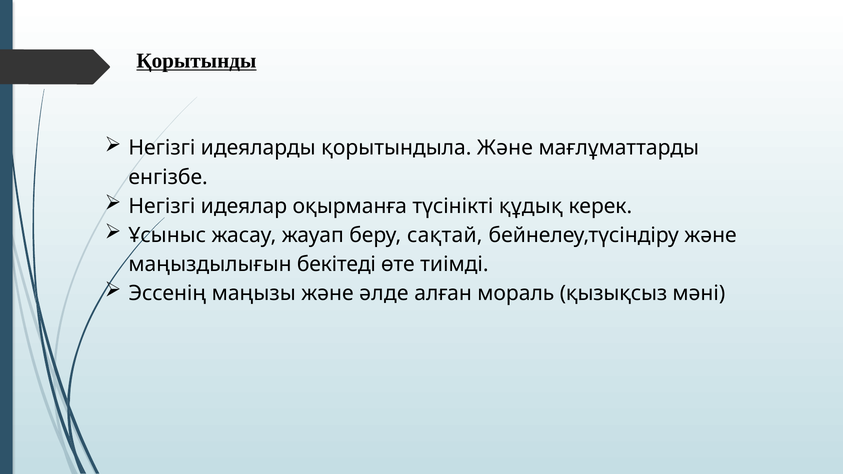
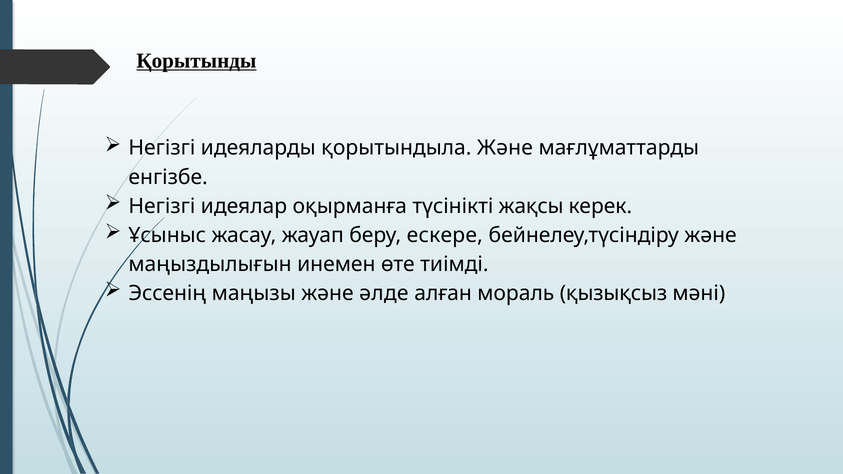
құдық: құдық -> жақсы (531, 206)
сақтай: сақтай -> ескере (445, 235)
бекітеді: бекітеді -> инемен (336, 264)
